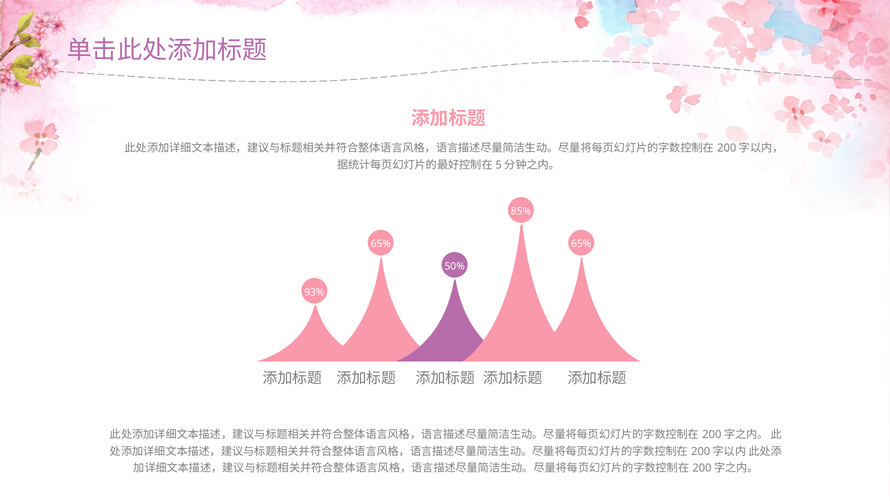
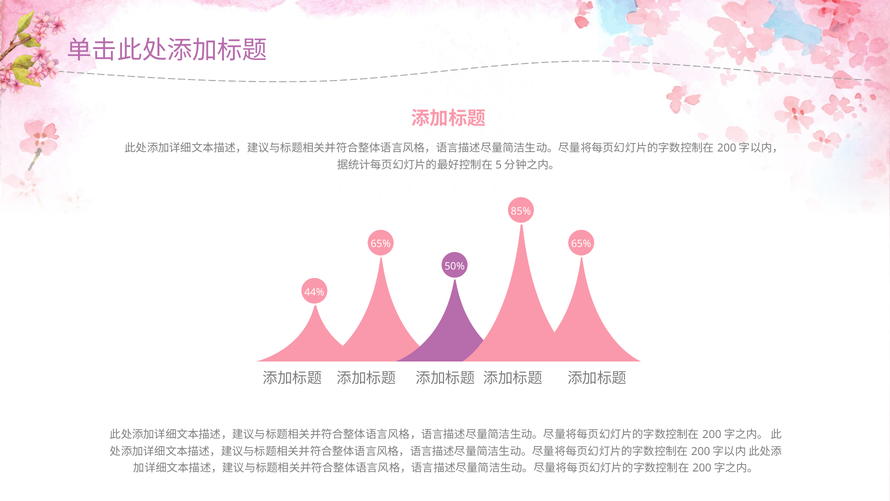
93%: 93% -> 44% (314, 292)
